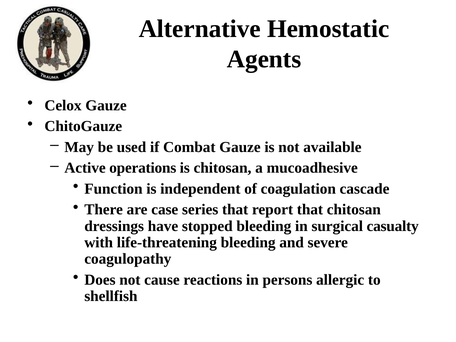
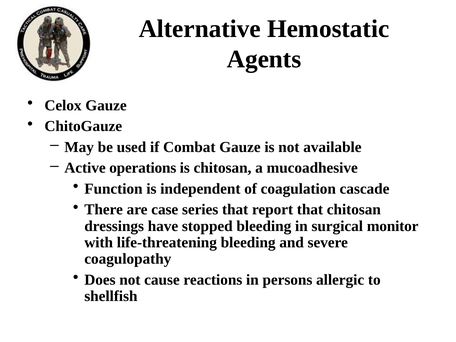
casualty: casualty -> monitor (393, 226)
